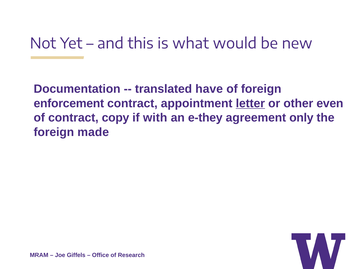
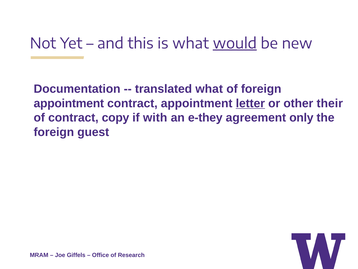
would underline: none -> present (235, 43)
translated have: have -> what (209, 89)
enforcement: enforcement -> appointment (69, 103)
even: even -> their (330, 103)
made: made -> guest (93, 132)
